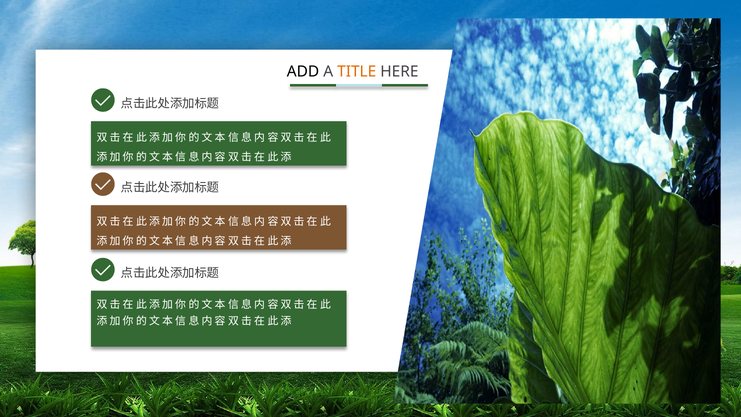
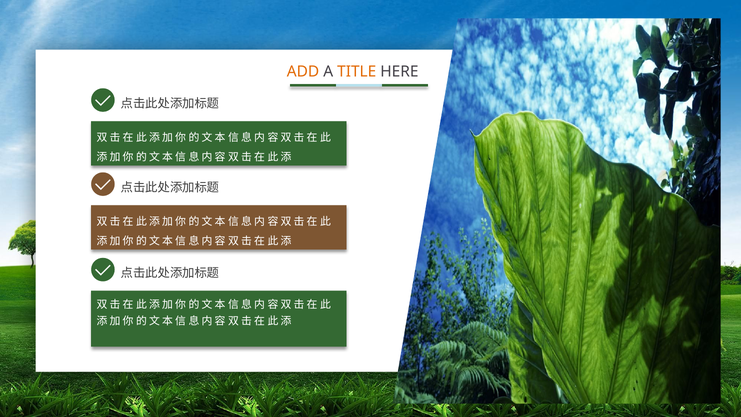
ADD colour: black -> orange (303, 71)
